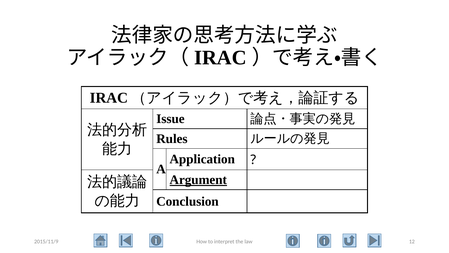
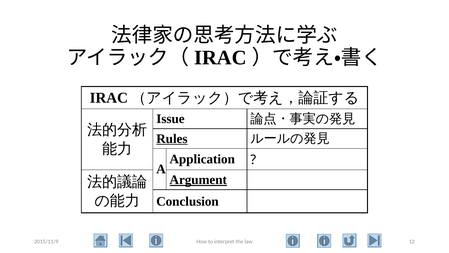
Rules underline: none -> present (172, 138)
